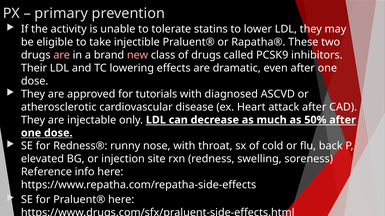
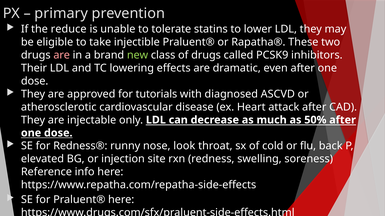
activity: activity -> reduce (69, 29)
new colour: pink -> light green (138, 55)
nose with: with -> look (184, 146)
